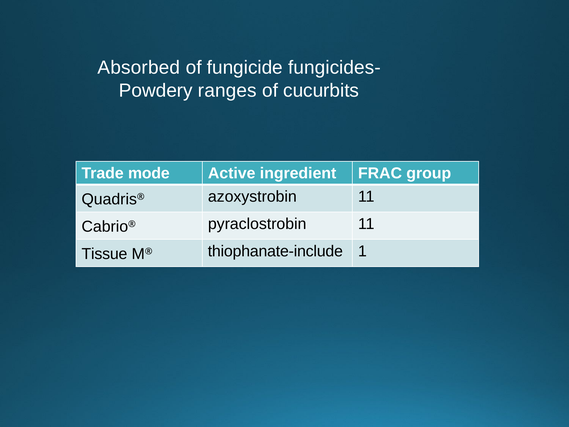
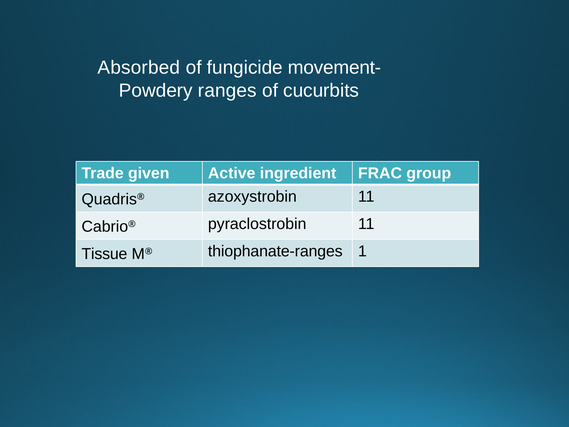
fungicides-: fungicides- -> movement- (335, 68)
mode: mode -> given (149, 173)
thiophanate-include: thiophanate-include -> thiophanate-ranges (275, 251)
